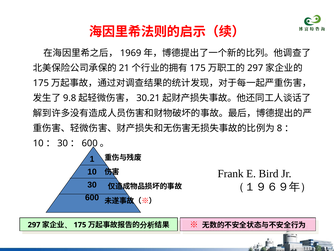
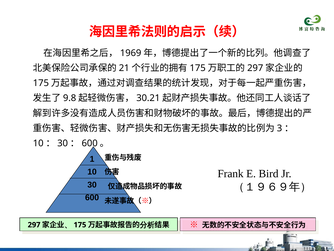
8: 8 -> 3 (280, 128)
